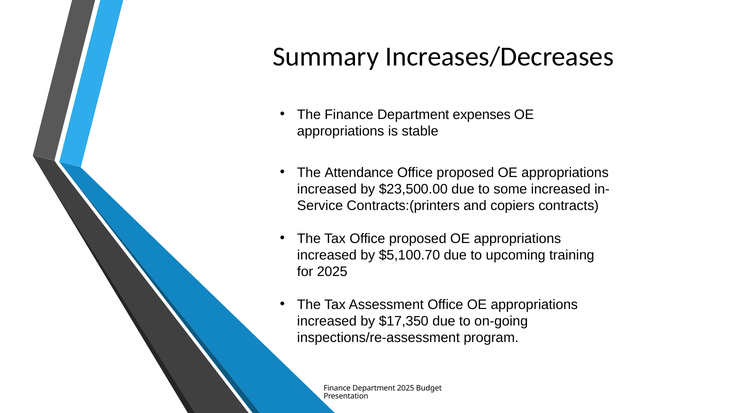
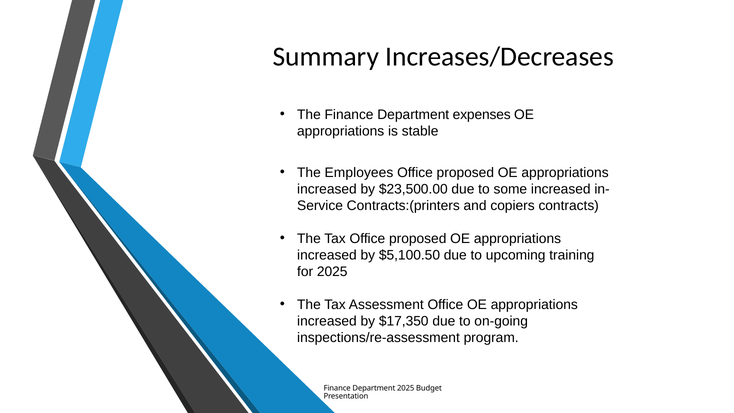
Attendance: Attendance -> Employees (359, 172)
$5,100.70: $5,100.70 -> $5,100.50 (409, 255)
